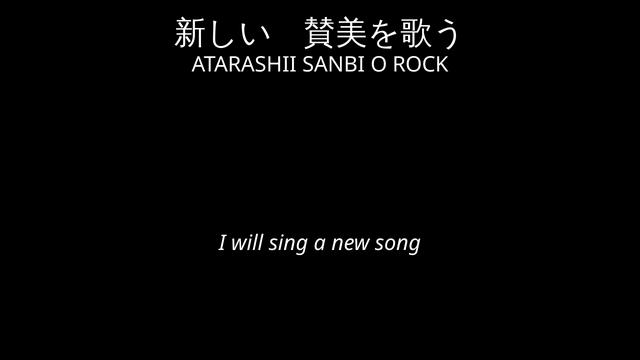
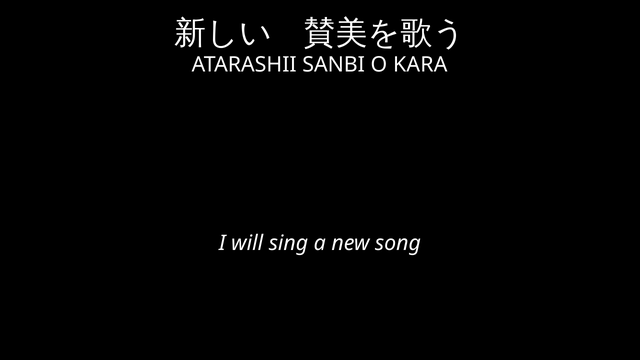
ROCK: ROCK -> KARA (420, 64)
